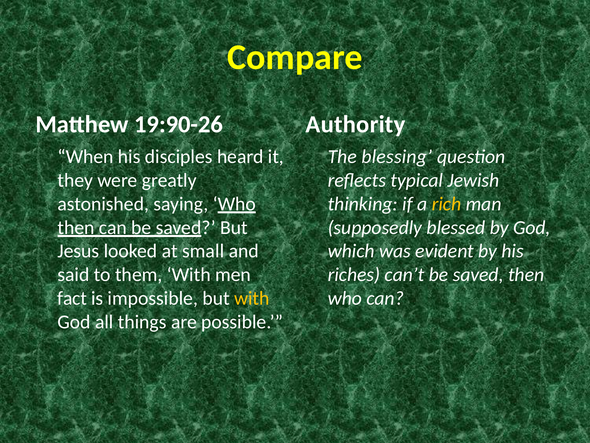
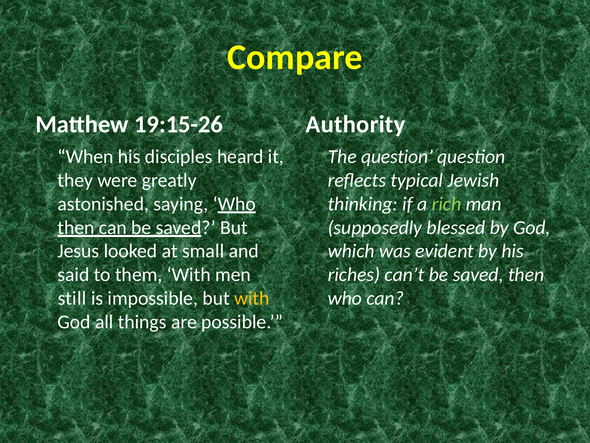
19:90-26: 19:90-26 -> 19:15-26 (179, 124)
The blessing: blessing -> question (397, 156)
rich colour: yellow -> light green (447, 204)
fact: fact -> still (72, 298)
